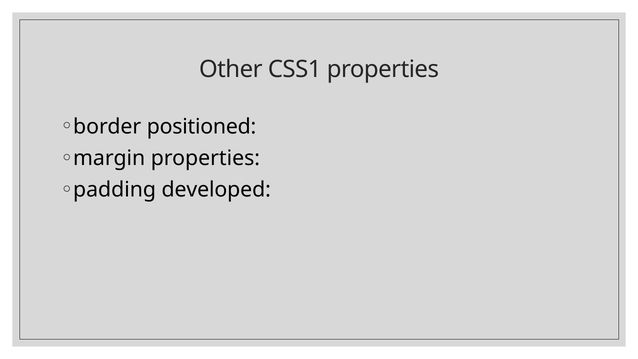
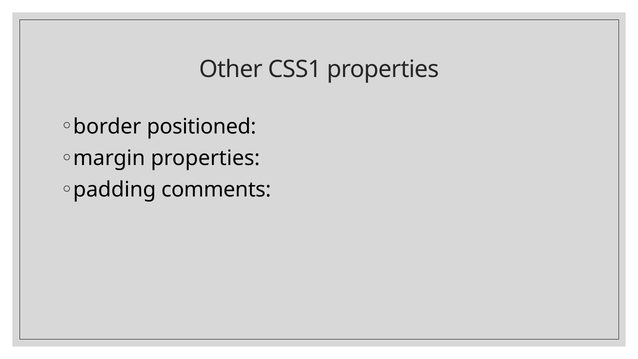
developed: developed -> comments (216, 190)
